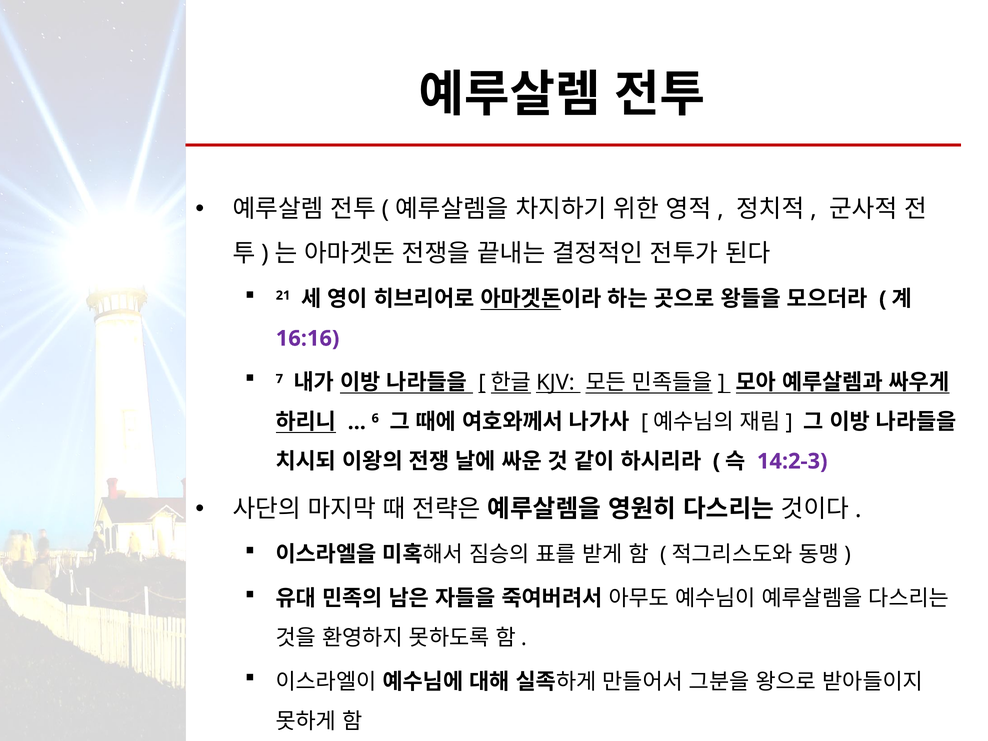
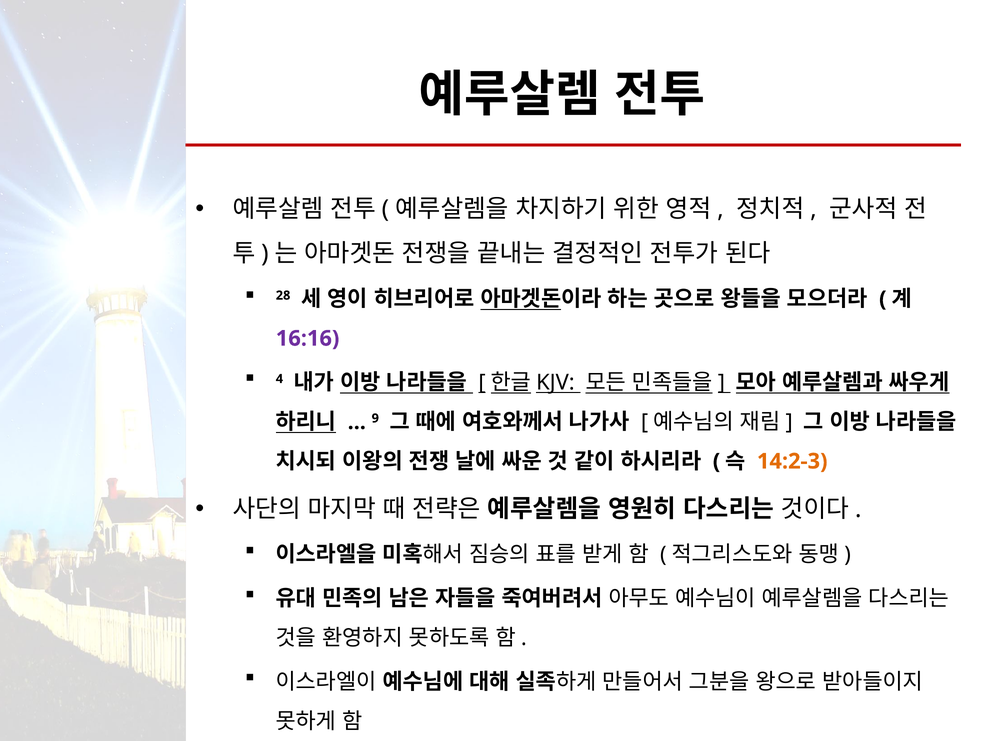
21: 21 -> 28 (283, 295)
7: 7 -> 4 (279, 379)
6: 6 -> 9 (375, 418)
14:2-3 colour: purple -> orange (792, 461)
